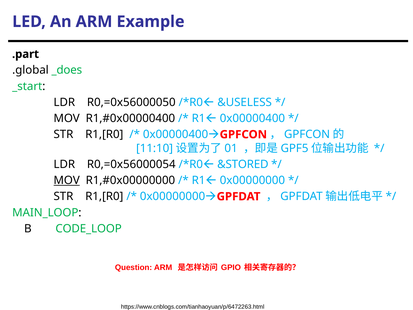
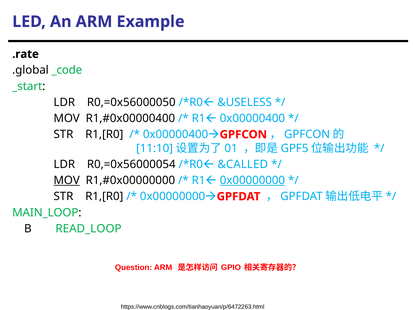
.part: .part -> .rate (26, 54)
_does: _does -> _code (67, 70)
&STORED: &STORED -> &CALLED (243, 164)
0x00000000 underline: none -> present (252, 180)
CODE_LOOP: CODE_LOOP -> READ_LOOP (88, 228)
